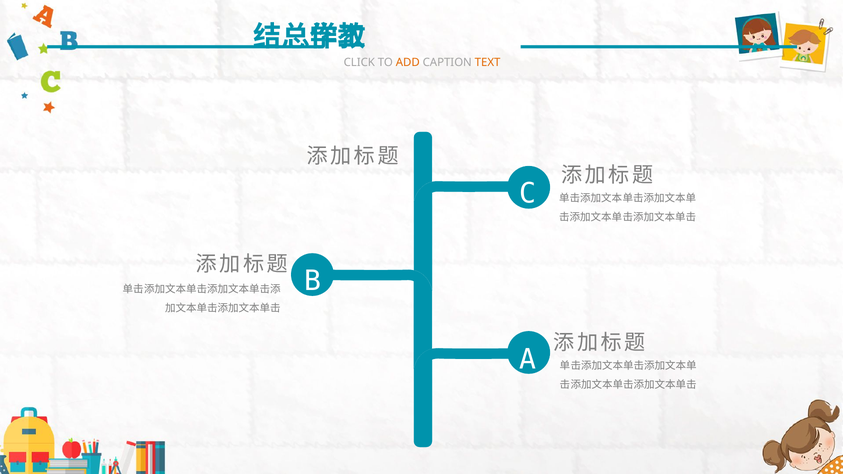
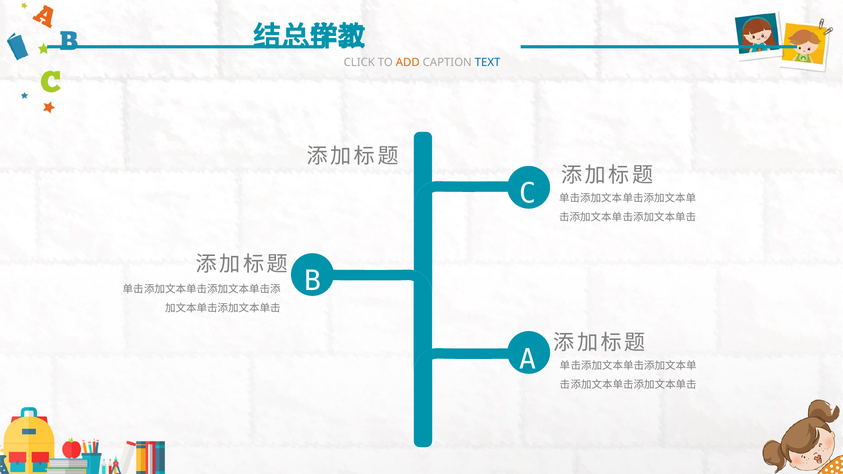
TEXT colour: orange -> blue (488, 63)
